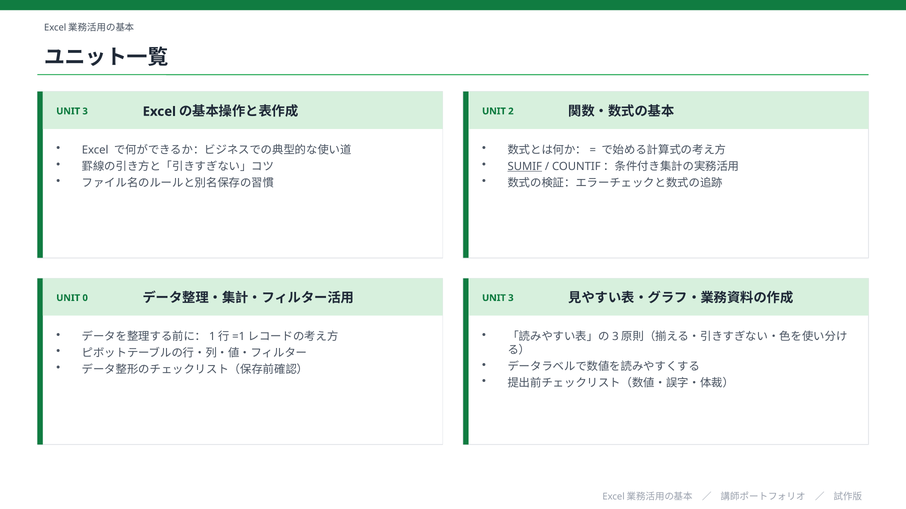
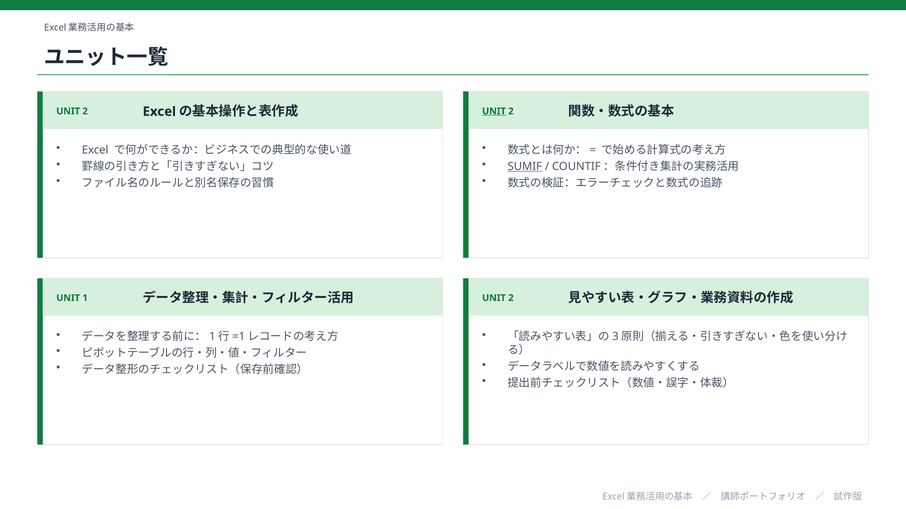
3: 3 -> 2 (85, 111)
UNIT underline: none -> present (494, 111)
0: 0 -> 1 (85, 298)
3: 3 -> 2 (511, 298)
